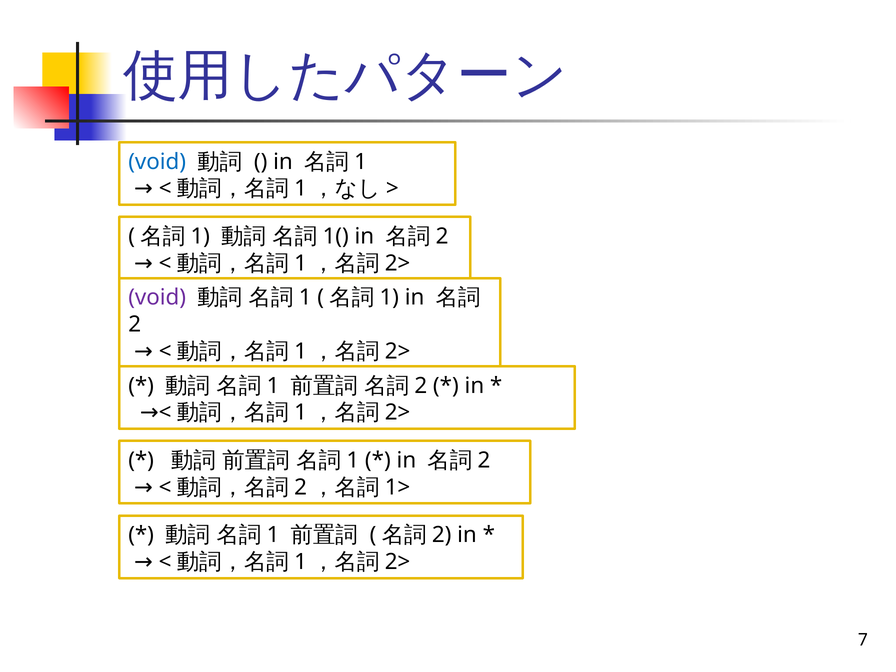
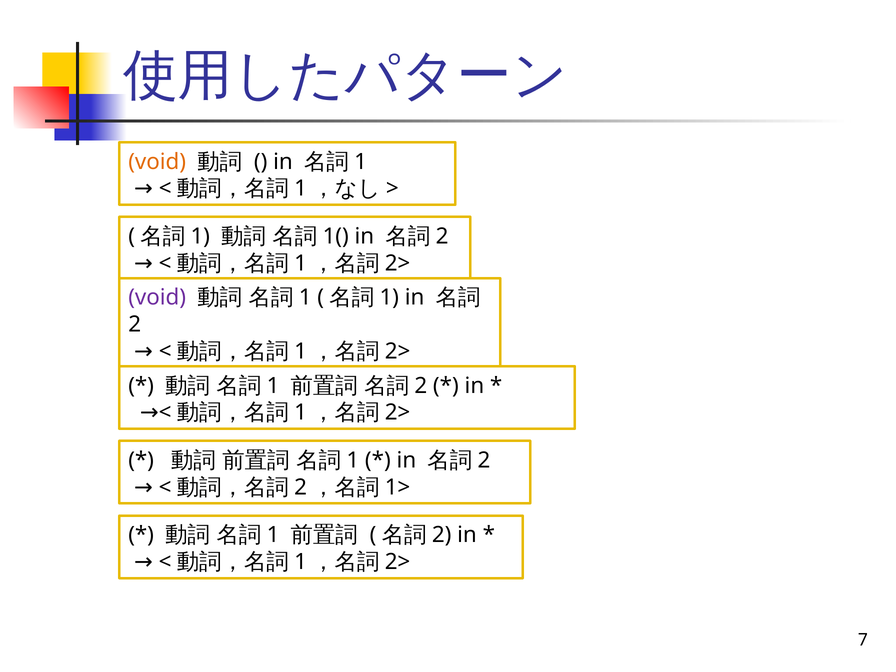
void colour: blue -> orange (157, 162)
